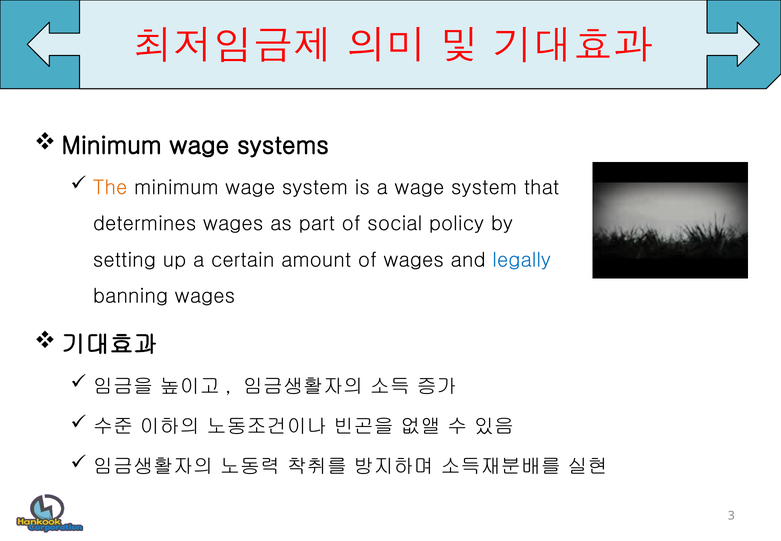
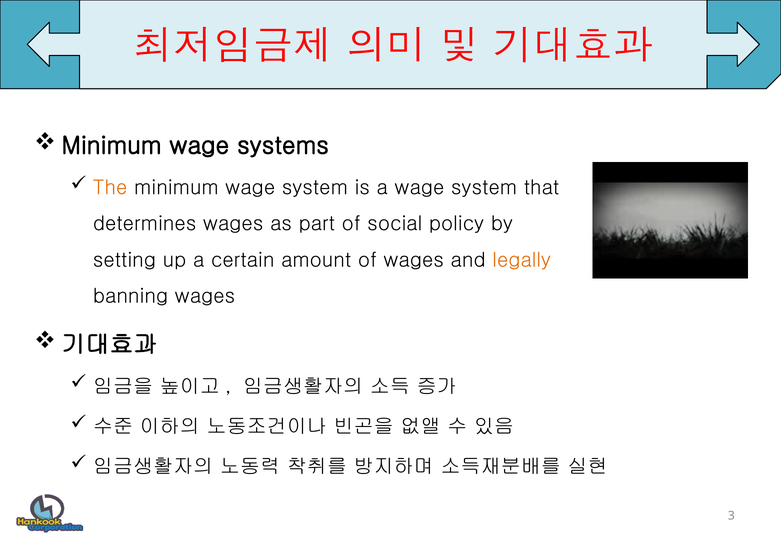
legally colour: blue -> orange (522, 260)
